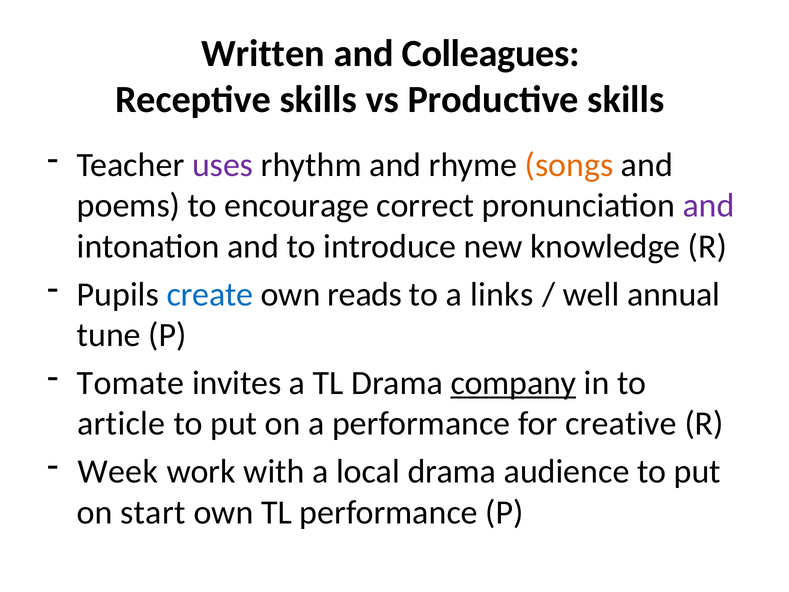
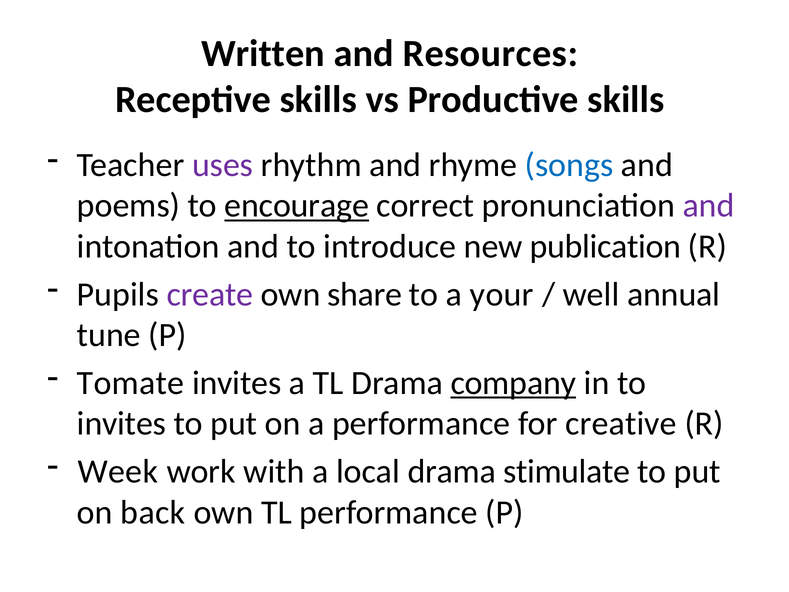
Colleagues: Colleagues -> Resources (490, 53)
songs colour: orange -> blue (569, 165)
encourage underline: none -> present (297, 206)
knowledge: knowledge -> publication (605, 246)
create colour: blue -> purple (210, 294)
reads: reads -> share (365, 294)
links: links -> your (502, 294)
article: article -> invites (122, 424)
audience: audience -> stimulate (567, 471)
start: start -> back (153, 512)
